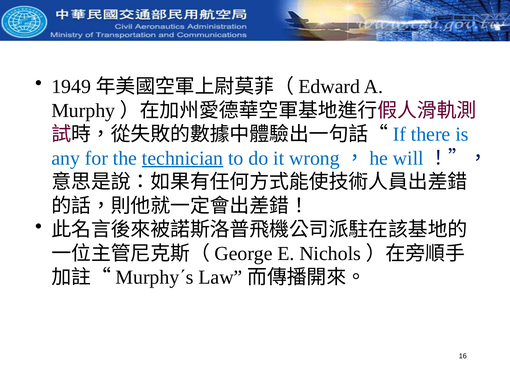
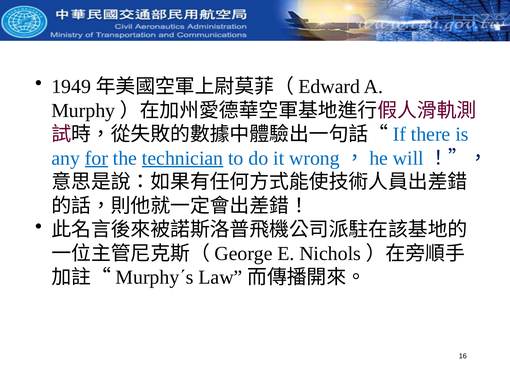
for underline: none -> present (96, 158)
